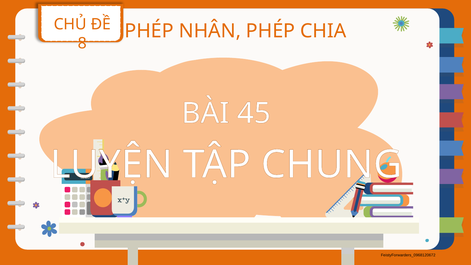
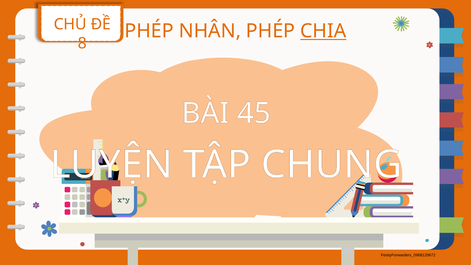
CHIA underline: none -> present (323, 31)
